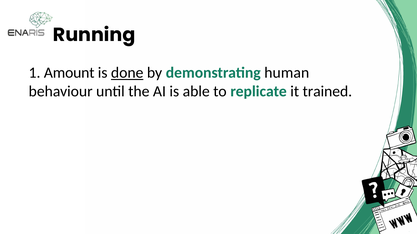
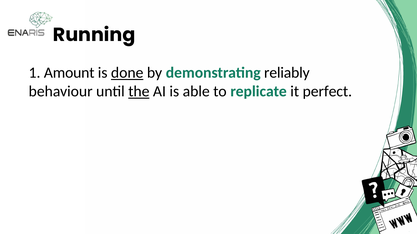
human: human -> reliably (287, 73)
the underline: none -> present (139, 92)
trained: trained -> perfect (327, 92)
